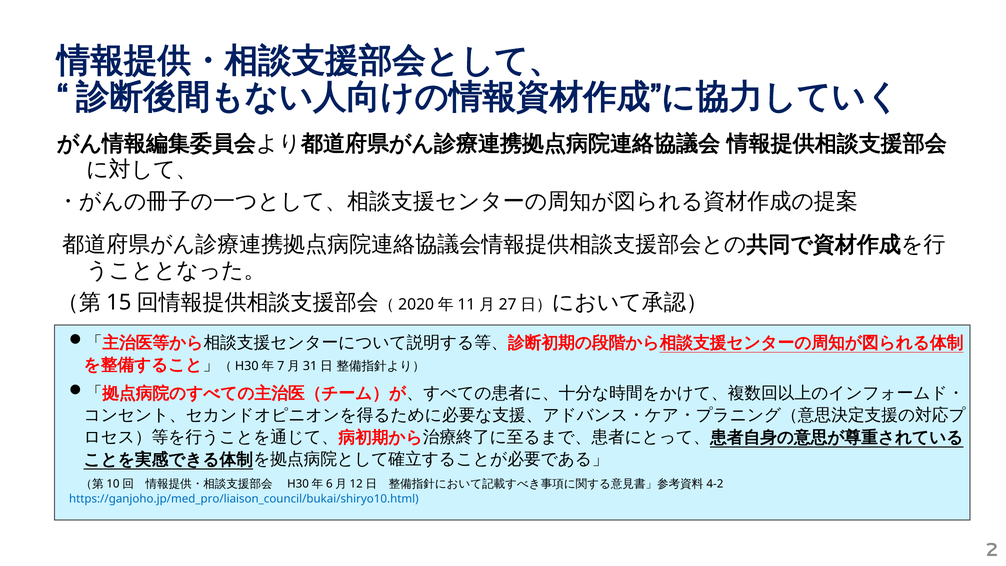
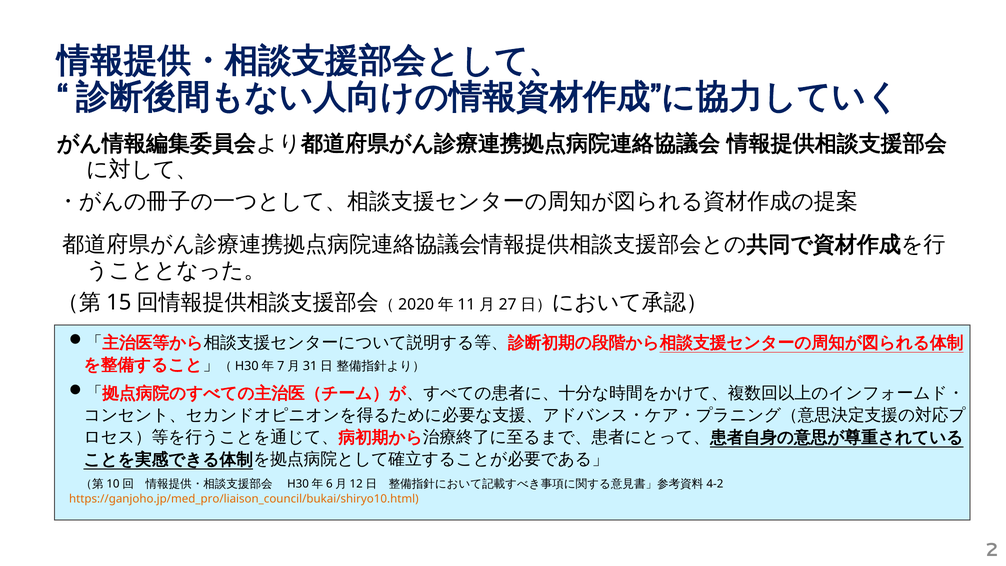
https://ganjoho.jp/med_pro/liaison_council/bukai/shiryo10.html colour: blue -> orange (244, 499)
